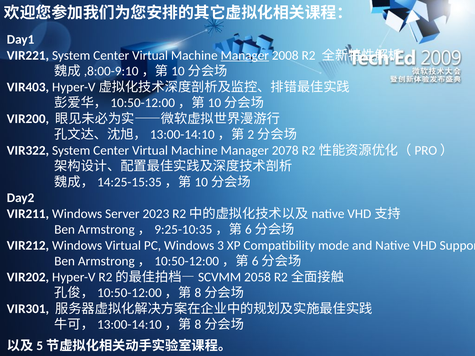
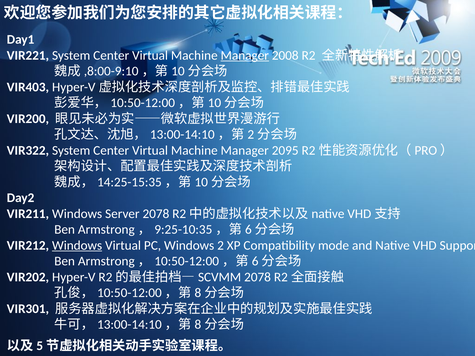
2078: 2078 -> 2095 (285, 150)
Server 2023: 2023 -> 2078 (156, 214)
Windows underline: none -> present (77, 246)
3: 3 -> 2 (221, 246)
2058: 2058 -> 2078 (258, 277)
